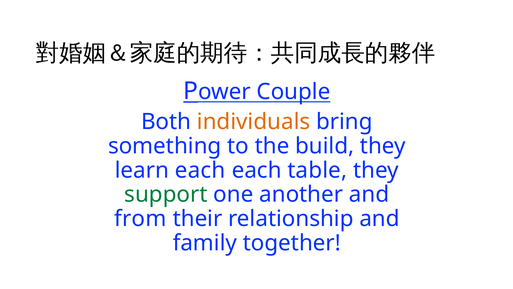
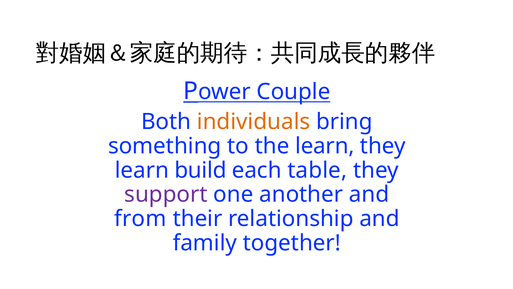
the build: build -> learn (325, 146)
learn each: each -> build (200, 170)
support colour: green -> purple (166, 194)
